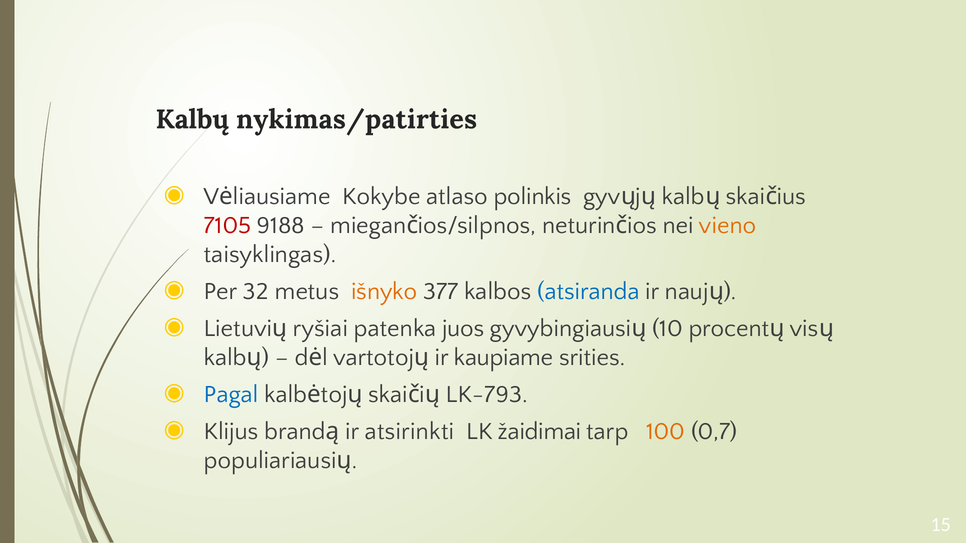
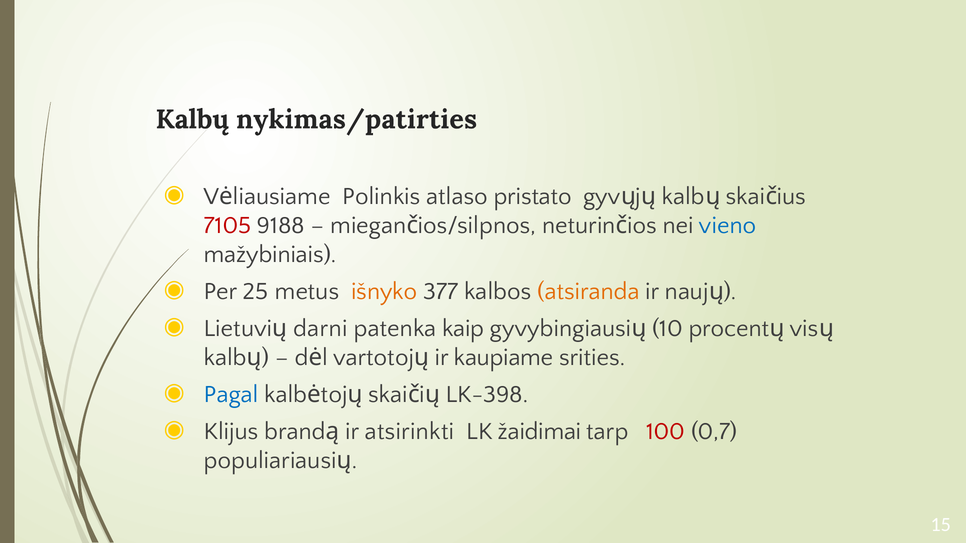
Kokybe: Kokybe -> Polinkis (381, 197)
polinkis: polinkis -> pristato (533, 197)
vieno colour: orange -> blue (728, 226)
taisyklingas: taisyklingas -> mažybiniais (270, 255)
32: 32 -> 25 (256, 292)
atsiranda colour: blue -> orange (588, 292)
ryšiai: ryšiai -> darni (320, 329)
juos: juos -> kaip (463, 329)
LK-793: LK-793 -> LK-398 (487, 395)
100 colour: orange -> red (666, 432)
